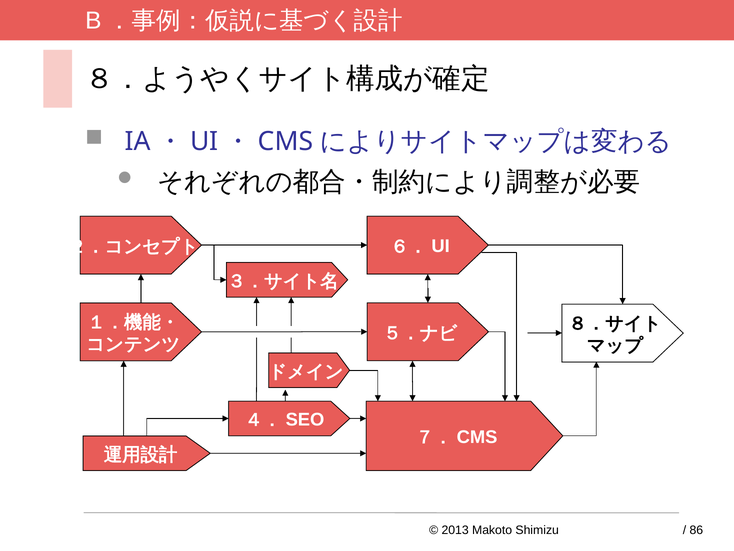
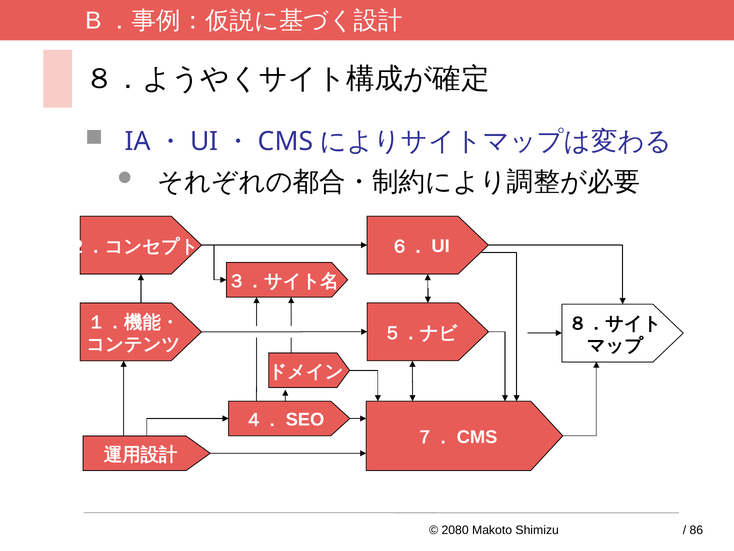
2013: 2013 -> 2080 (455, 530)
